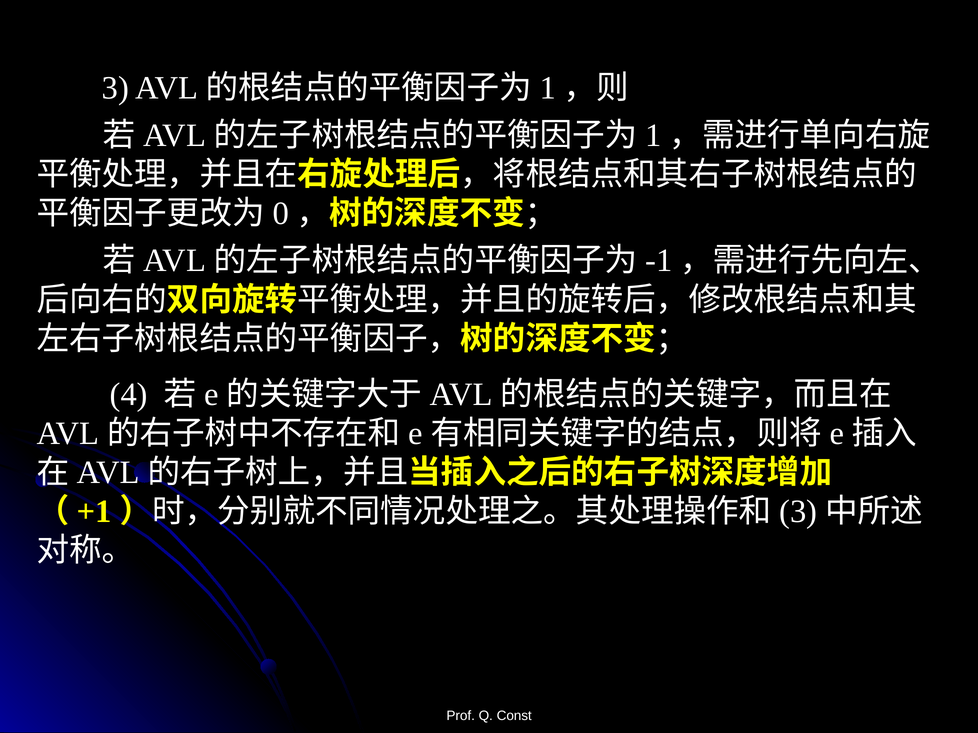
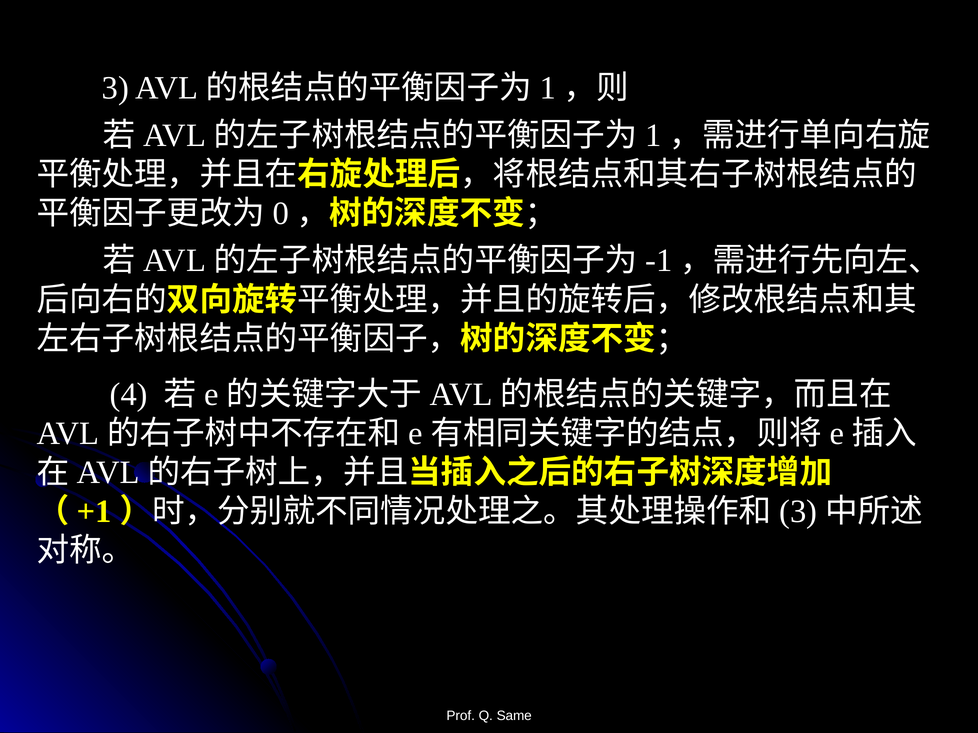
Const: Const -> Same (514, 716)
